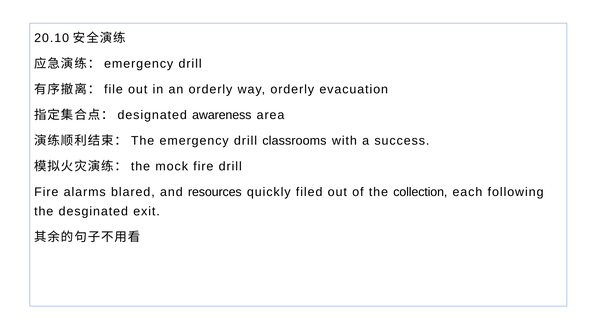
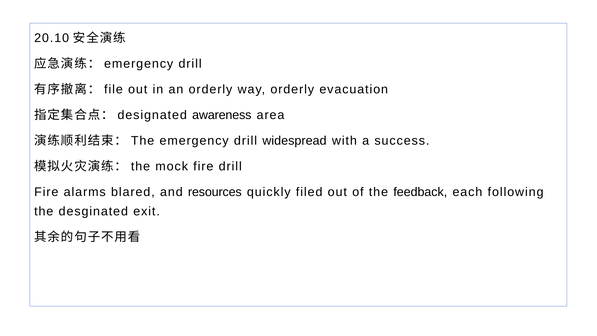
classrooms: classrooms -> widespread (294, 141)
collection: collection -> feedback (420, 192)
